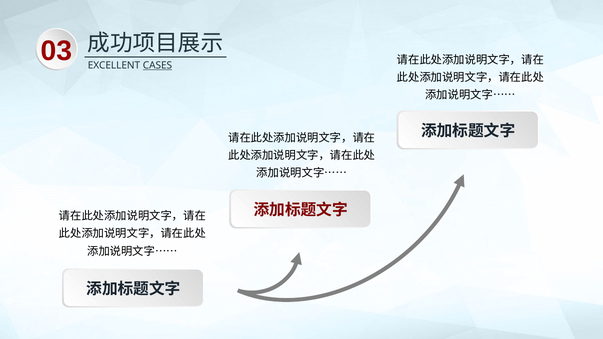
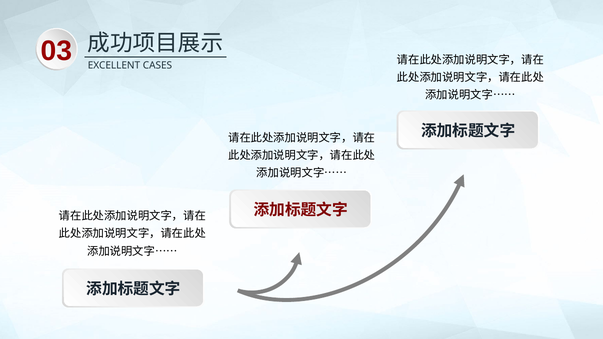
CASES underline: present -> none (157, 65)
